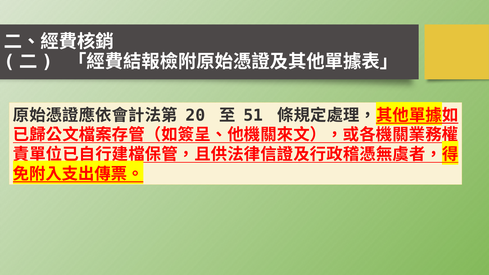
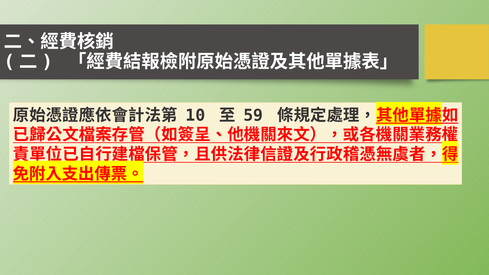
20: 20 -> 10 (195, 115)
51: 51 -> 59 (253, 115)
